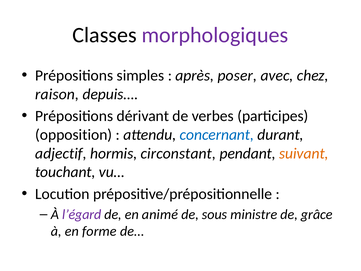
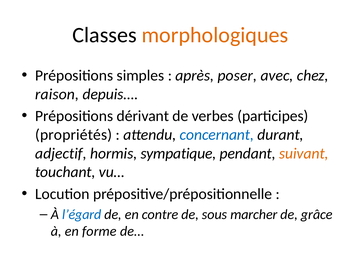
morphologiques colour: purple -> orange (215, 35)
opposition: opposition -> propriétés (74, 135)
circonstant: circonstant -> sympatique (178, 153)
l’égard colour: purple -> blue (82, 214)
animé: animé -> contre (160, 214)
ministre: ministre -> marcher (254, 214)
